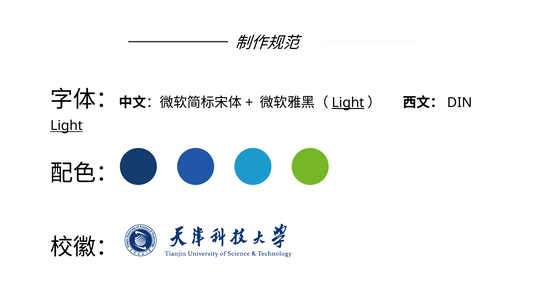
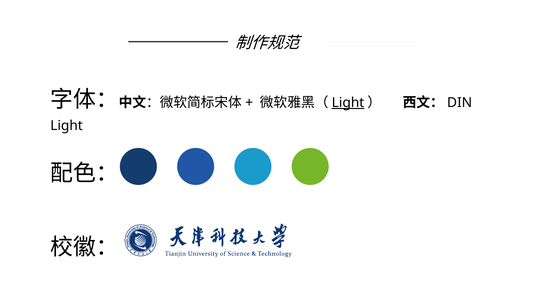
Light underline: present -> none (67, 126)
